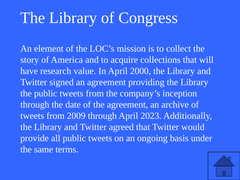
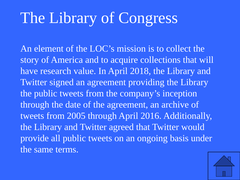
2000: 2000 -> 2018 (140, 71)
2009: 2009 -> 2005 (76, 116)
2023: 2023 -> 2016 (151, 116)
